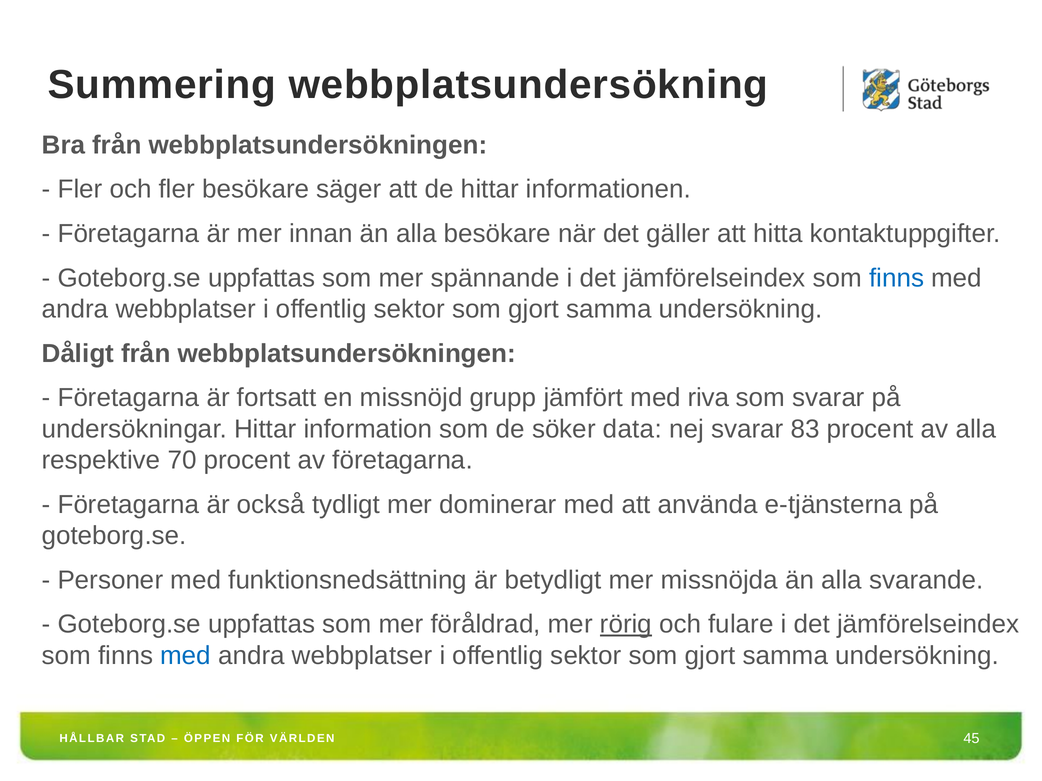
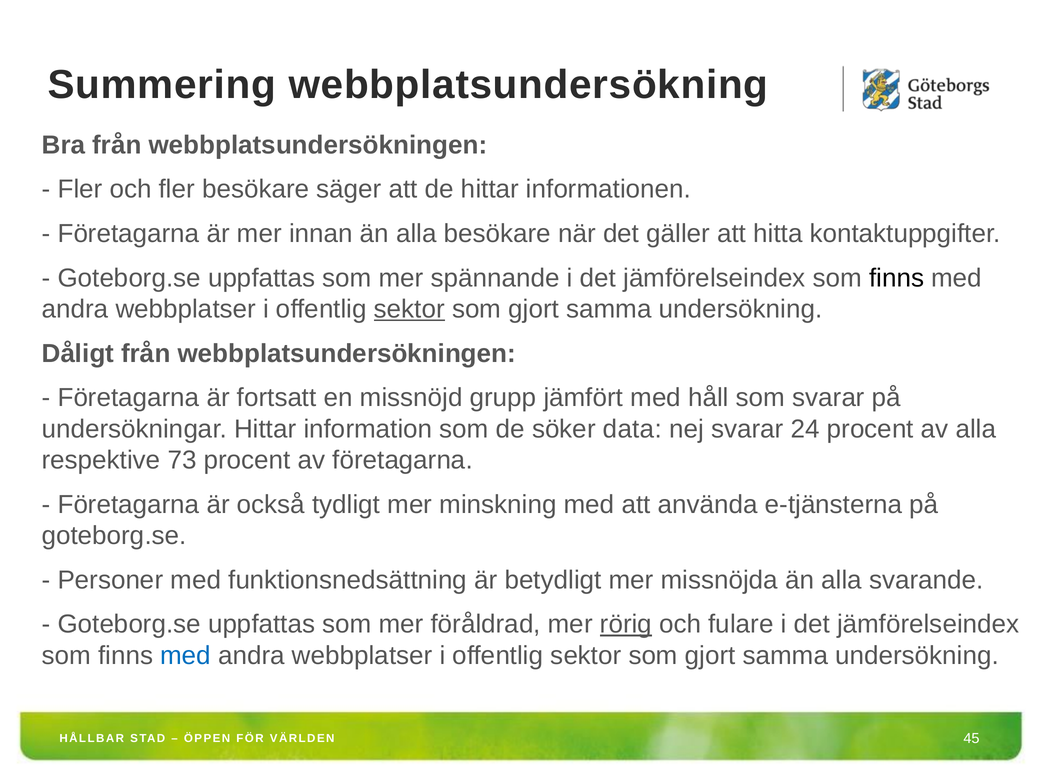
finns colour: blue -> black (897, 278)
sektor underline: none -> present (409, 309)
riva: riva -> håll (708, 398)
83: 83 -> 24 (805, 429)
70: 70 -> 73 (182, 461)
dominerar: dominerar -> minskning (498, 505)
